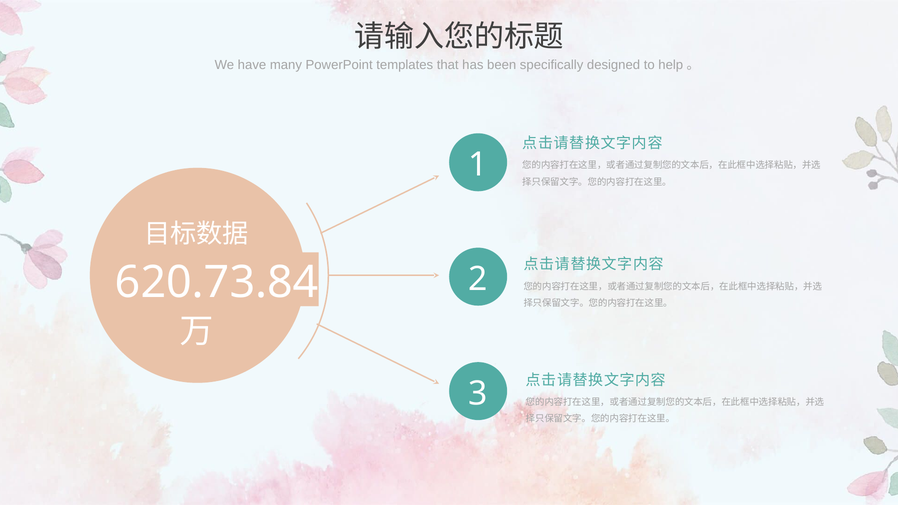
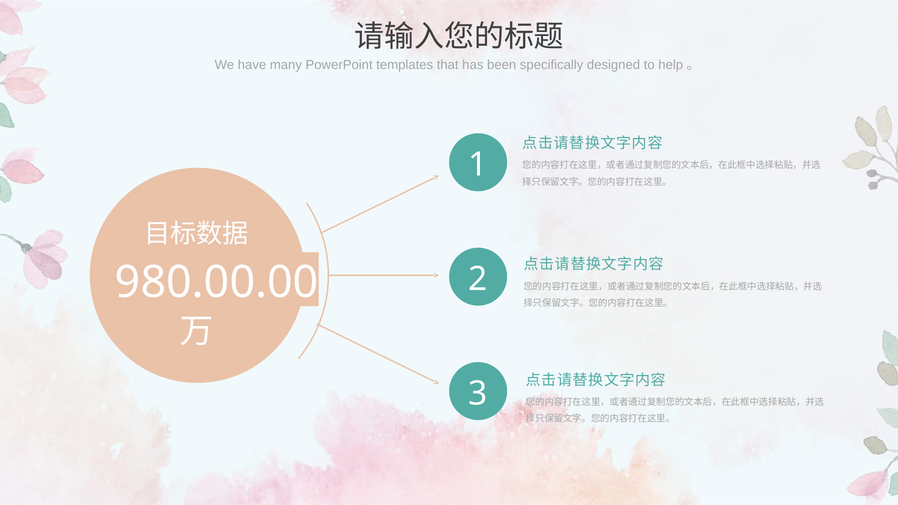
620.73.84: 620.73.84 -> 980.00.00 (217, 282)
